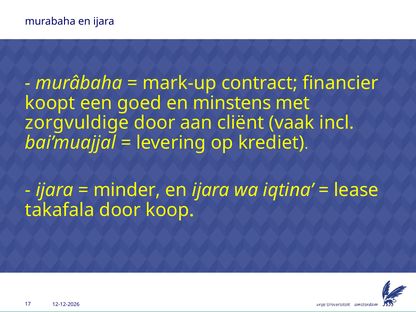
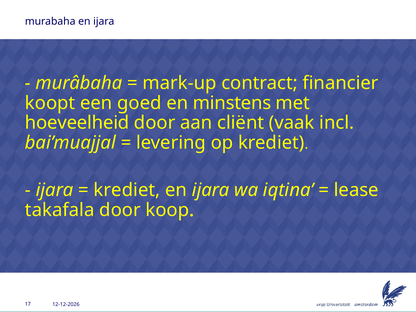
zorgvuldige: zorgvuldige -> hoeveelheid (77, 123)
minder: minder -> krediet (127, 190)
